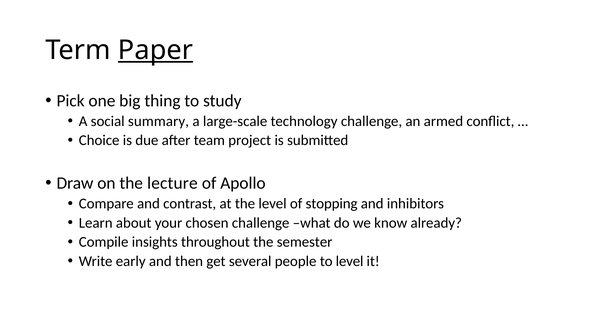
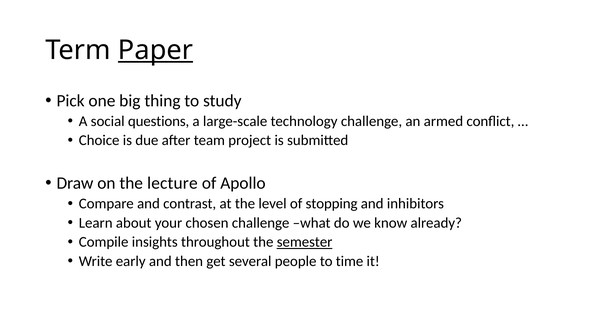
summary: summary -> questions (159, 121)
semester underline: none -> present (305, 242)
to level: level -> time (350, 261)
